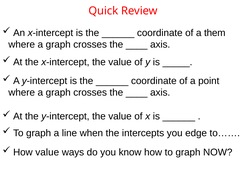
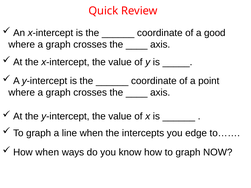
them: them -> good (215, 33)
How value: value -> when (47, 152)
